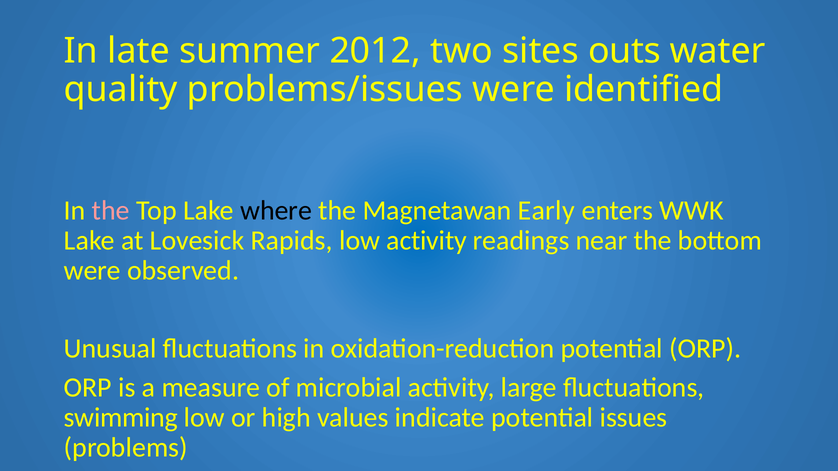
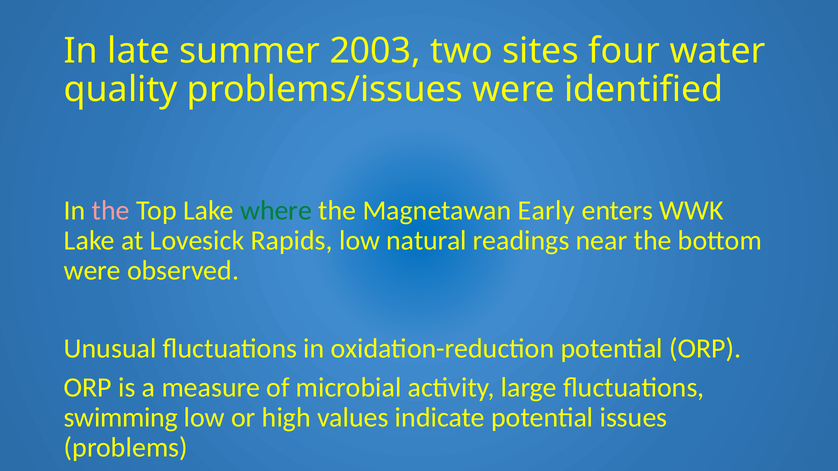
2012: 2012 -> 2003 (375, 51)
outs: outs -> four (624, 51)
where colour: black -> green (276, 211)
low activity: activity -> natural (427, 241)
